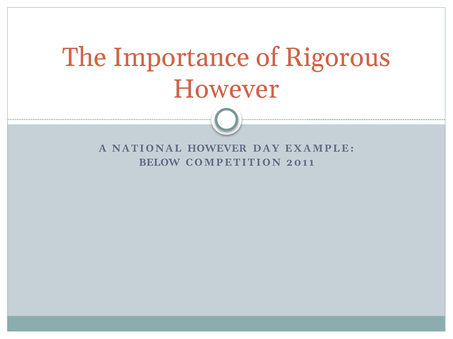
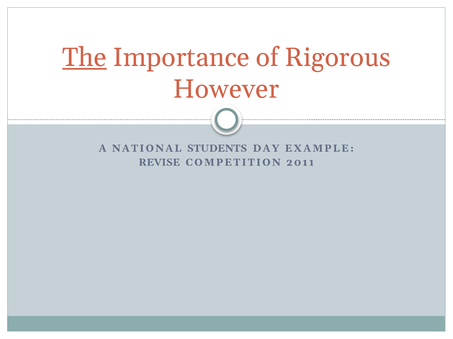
The underline: none -> present (84, 58)
NATIONAL HOWEVER: HOWEVER -> STUDENTS (217, 149)
BELOW: BELOW -> REVISE (159, 163)
